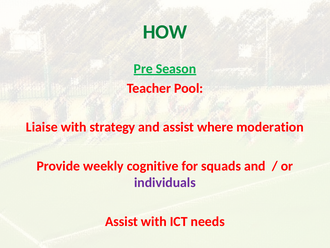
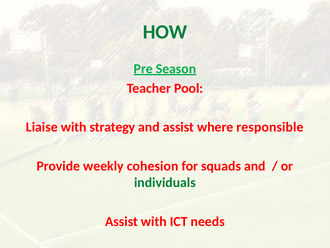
moderation: moderation -> responsible (270, 127)
cognitive: cognitive -> cohesion (153, 166)
individuals colour: purple -> green (165, 182)
